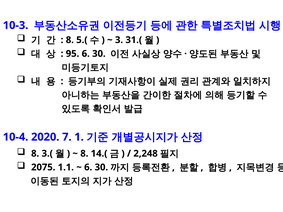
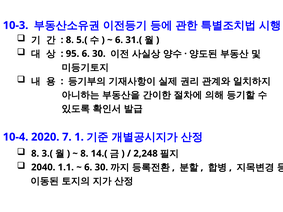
3: 3 -> 6 (119, 40)
2075: 2075 -> 2040 (43, 167)
